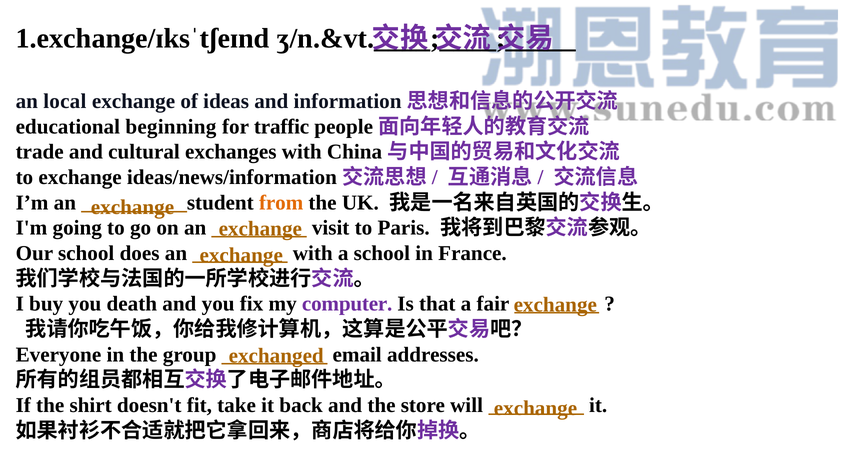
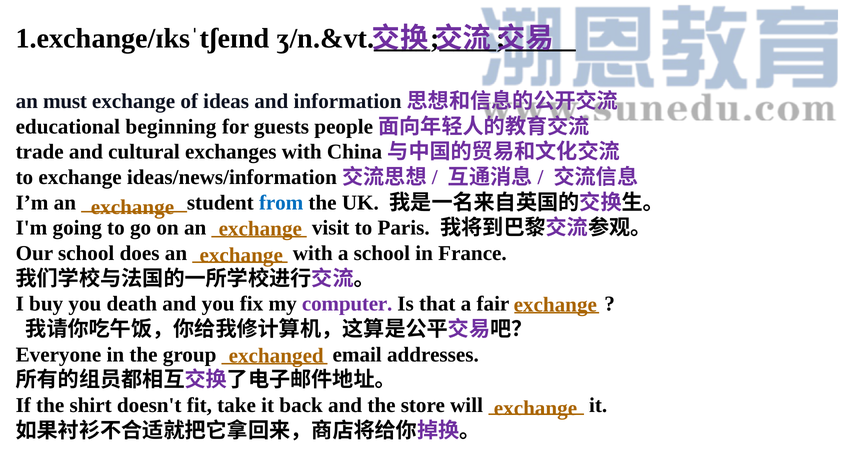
local: local -> must (65, 101)
traffic: traffic -> guests (281, 127)
from colour: orange -> blue (281, 203)
